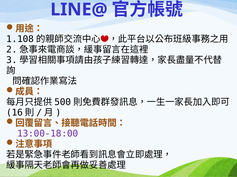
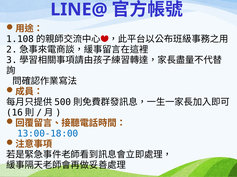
13:00-18:00 colour: purple -> blue (48, 134)
